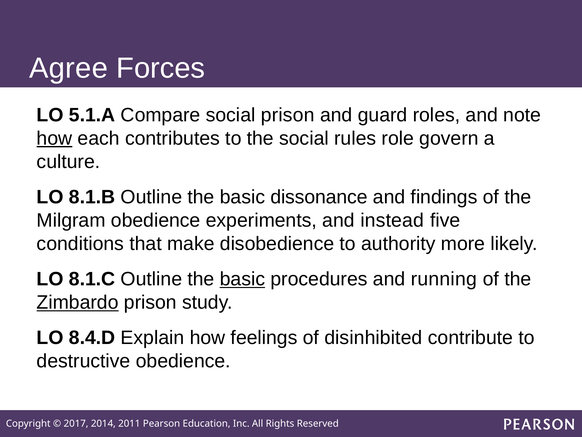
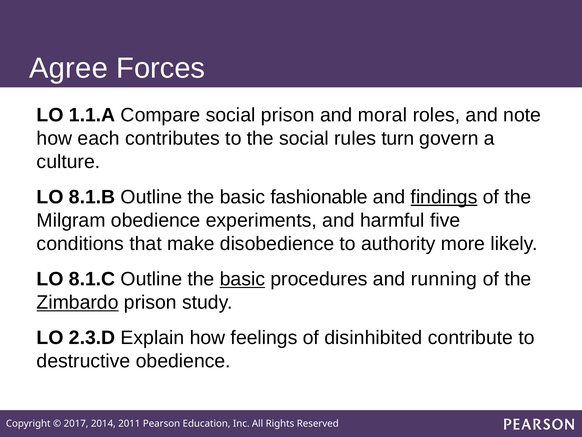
5.1.A: 5.1.A -> 1.1.A (92, 115)
guard: guard -> moral (383, 115)
how underline: present -> none (54, 138)
role: role -> turn (398, 138)
dissonance: dissonance -> fashionable (319, 197)
findings underline: none -> present (444, 197)
instead: instead -> harmful (392, 220)
8.4.D: 8.4.D -> 2.3.D (92, 337)
